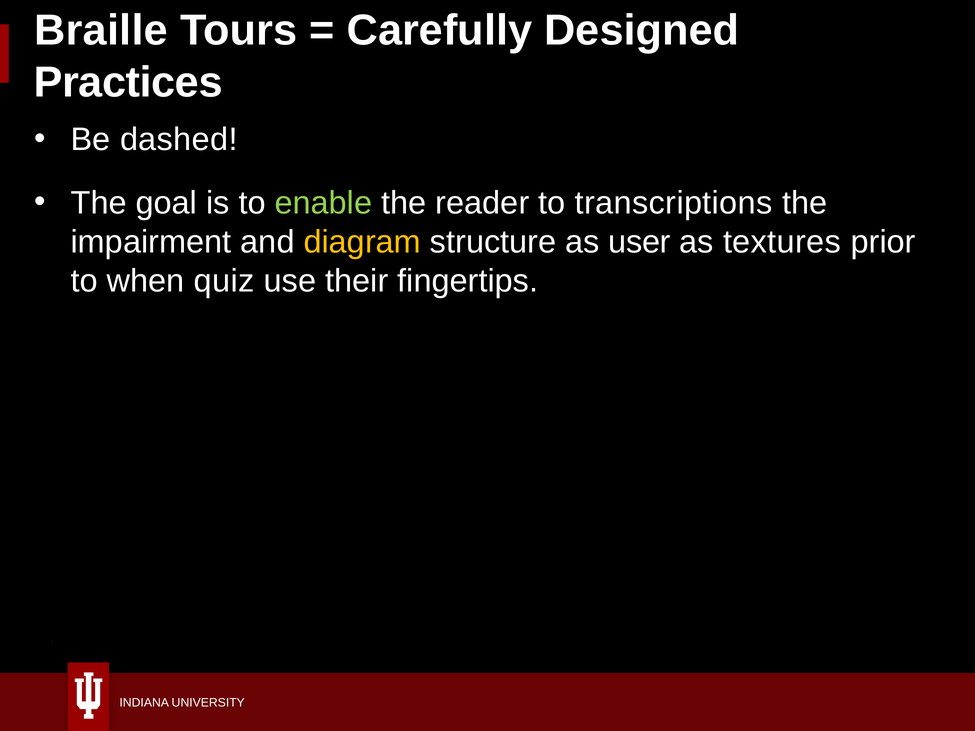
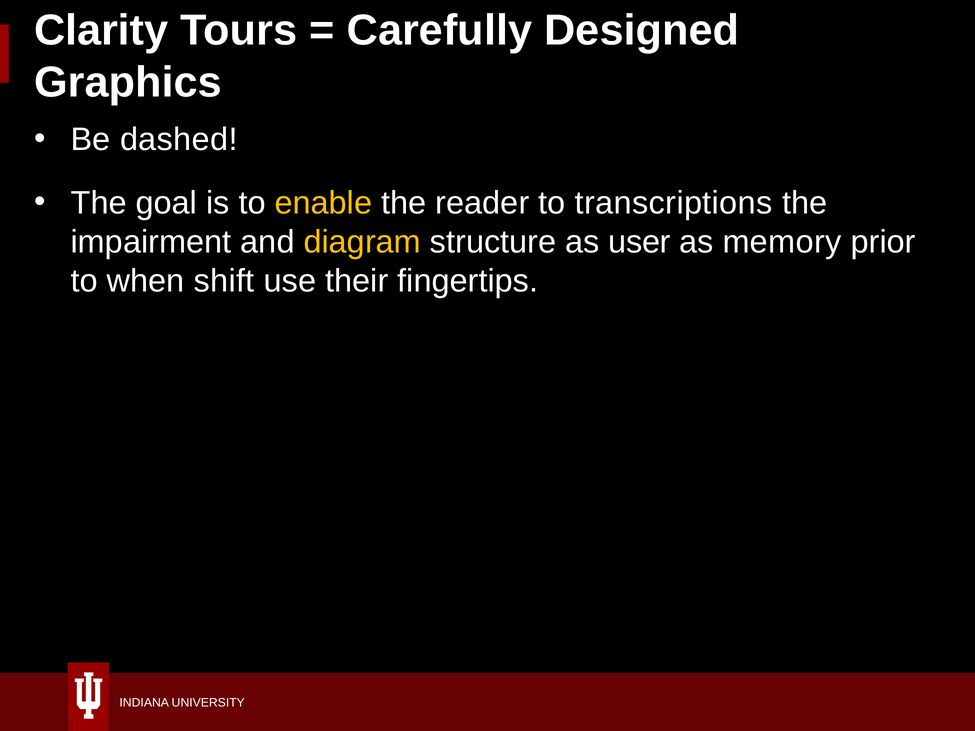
Braille: Braille -> Clarity (101, 31)
Practices: Practices -> Graphics (128, 83)
enable colour: light green -> yellow (323, 203)
textures: textures -> memory (782, 242)
quiz: quiz -> shift (224, 281)
